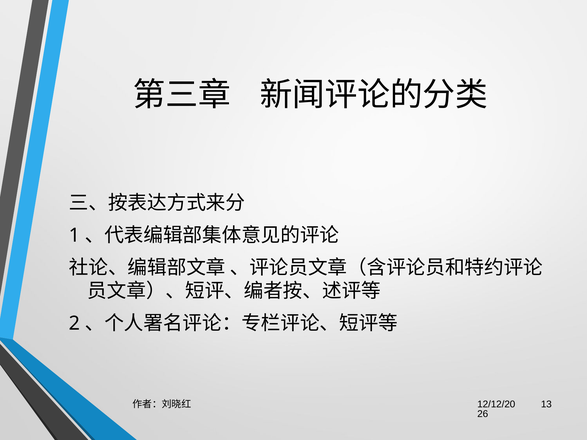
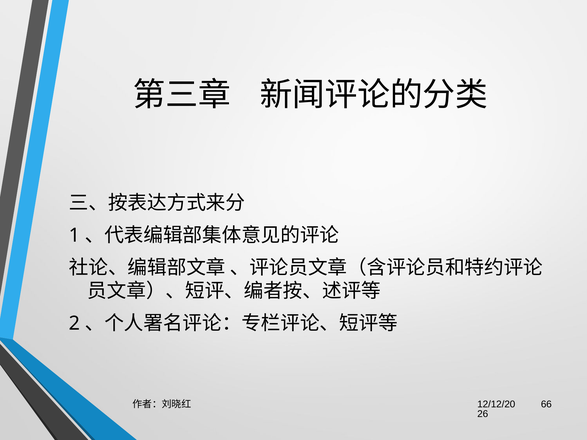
13: 13 -> 66 (546, 405)
